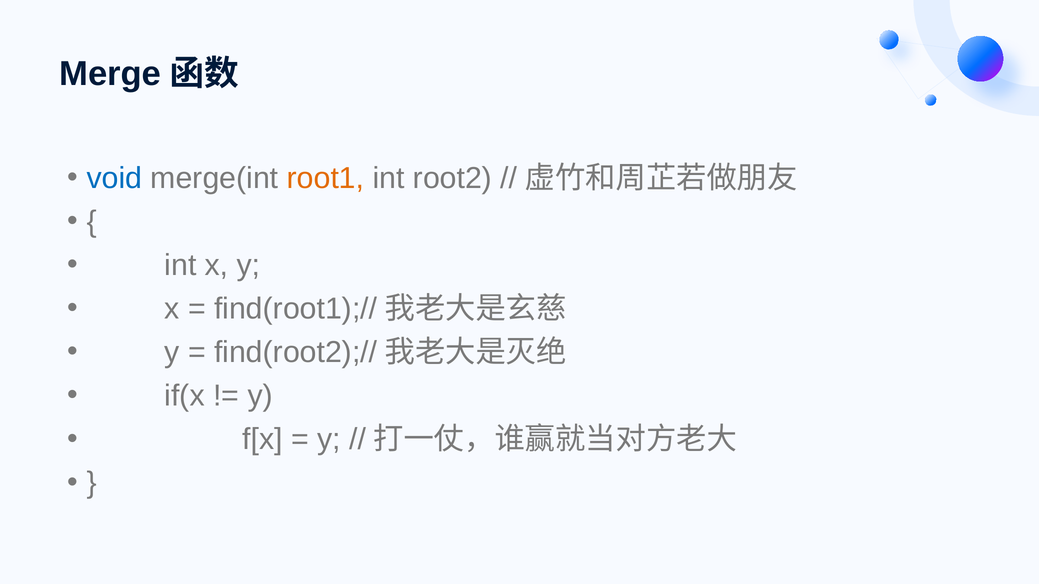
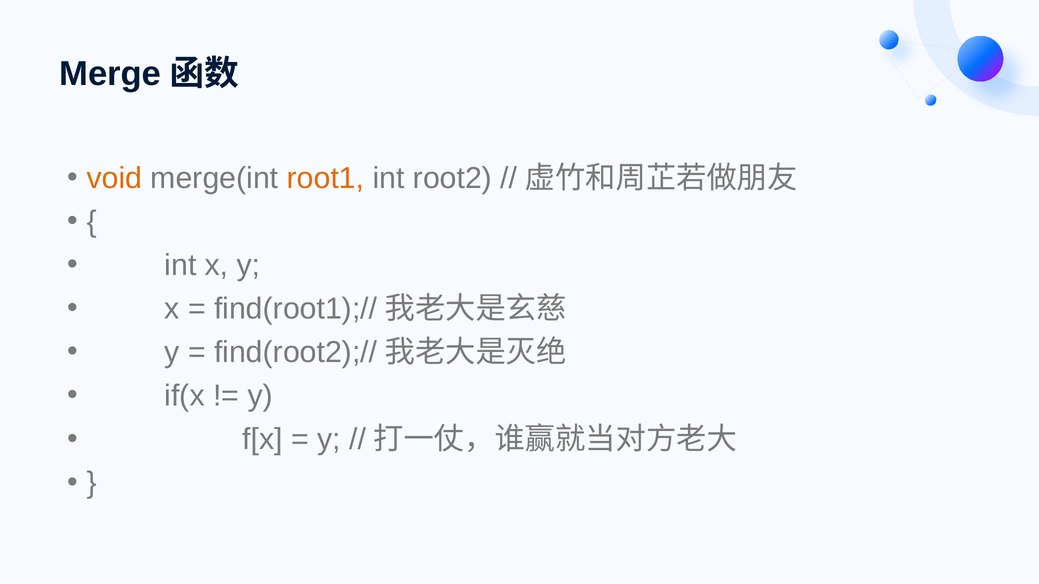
void colour: blue -> orange (114, 178)
